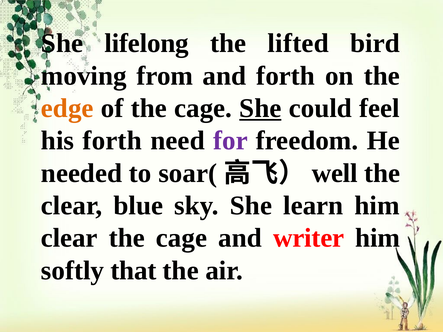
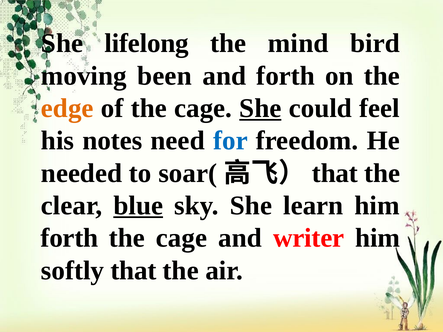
lifted: lifted -> mind (298, 43)
from: from -> been (164, 76)
his forth: forth -> notes (112, 141)
for colour: purple -> blue (231, 141)
well: well -> that (335, 173)
blue underline: none -> present (138, 206)
clear: clear -> forth (69, 238)
